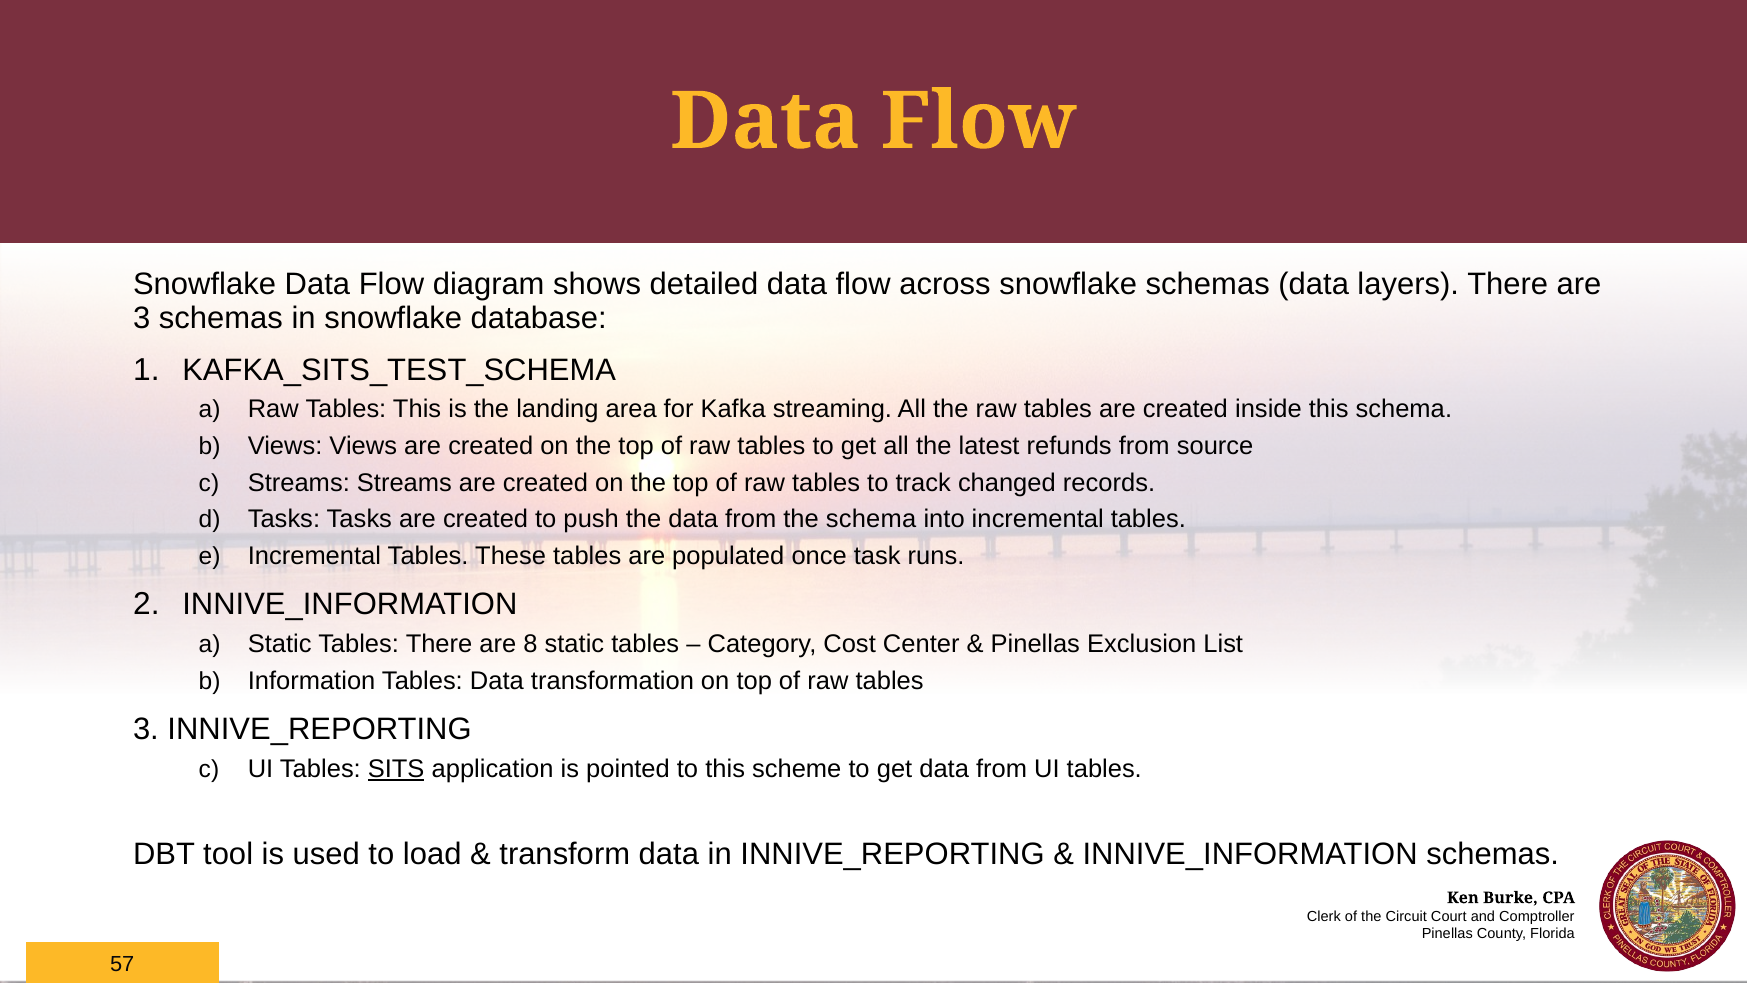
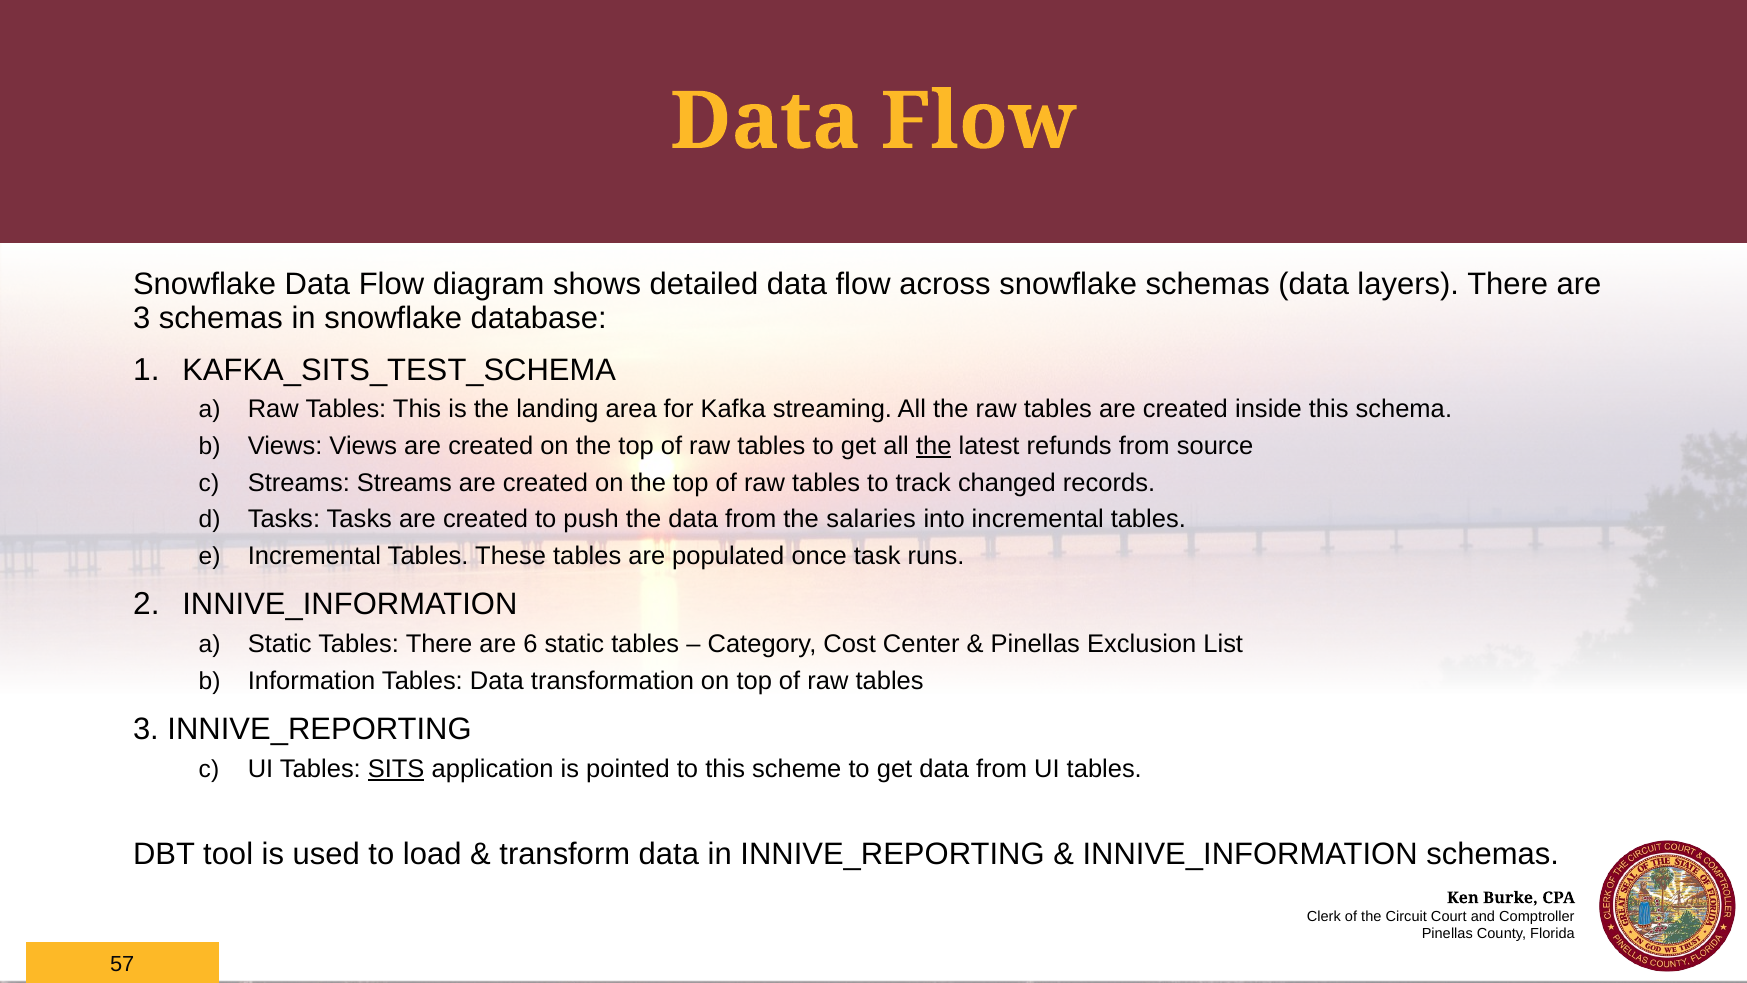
the underline: none -> present (934, 446)
the schema: schema -> salaries (871, 519)
8: 8 -> 6 (530, 644)
